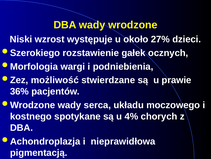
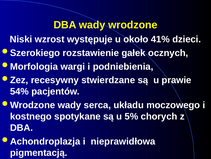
27%: 27% -> 41% (160, 39)
możliwość: możliwość -> recesywny (55, 80)
36%: 36% -> 54% (19, 91)
4%: 4% -> 5% (131, 116)
